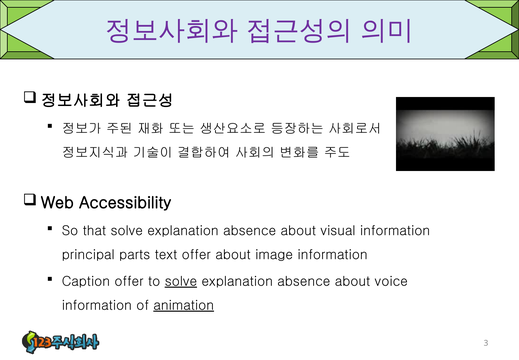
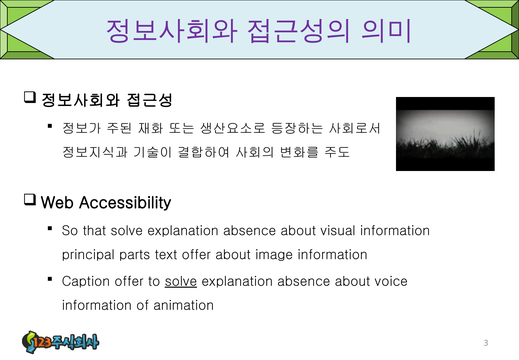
animation underline: present -> none (184, 305)
